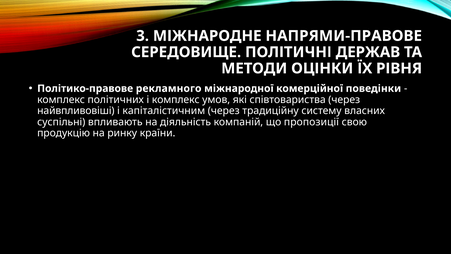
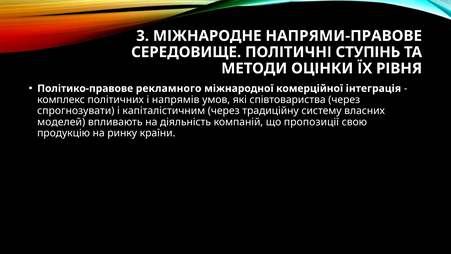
ДЕРЖАВ: ДЕРЖАВ -> СТУПІНЬ (368, 52)
поведінки: поведінки -> інтеграція (373, 88)
і комплекс: комплекс -> напрямів (176, 100)
найвпливовіші: найвпливовіші -> спрогнозувати (76, 111)
суспільні: суспільні -> моделей (61, 122)
